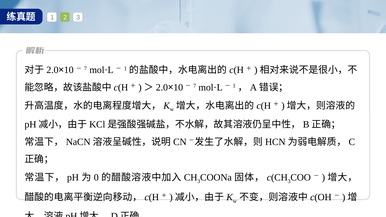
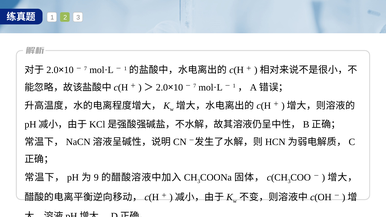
0: 0 -> 9 (96, 178)
